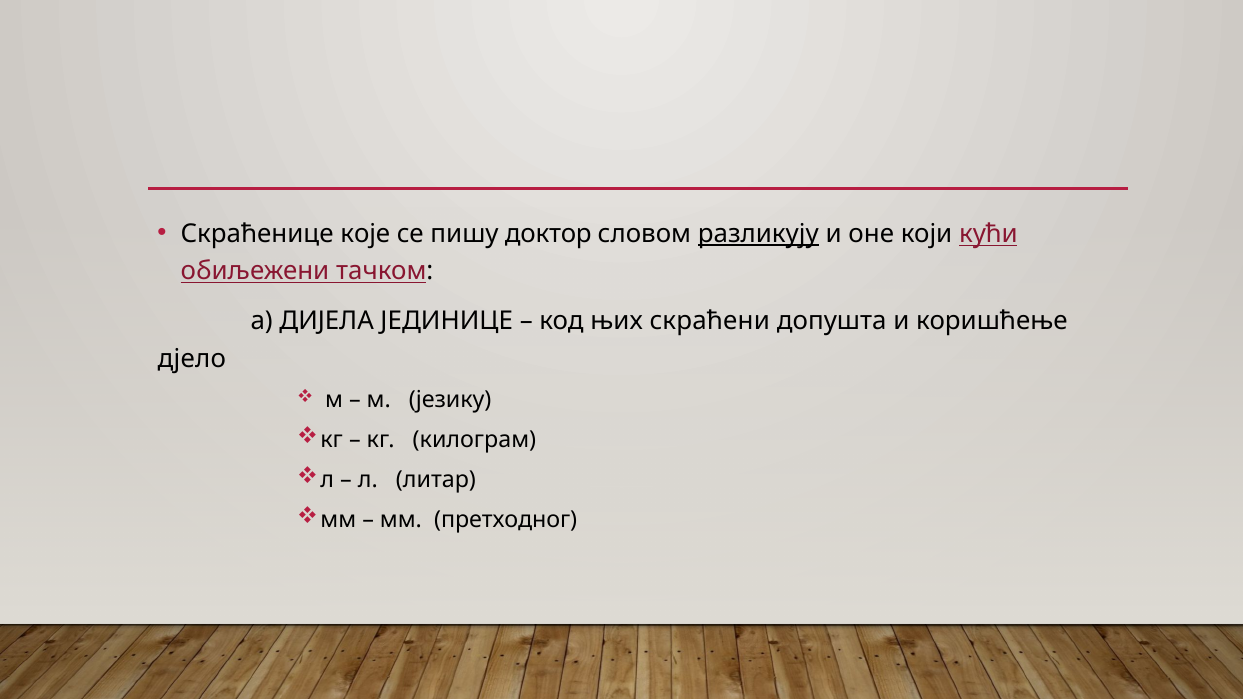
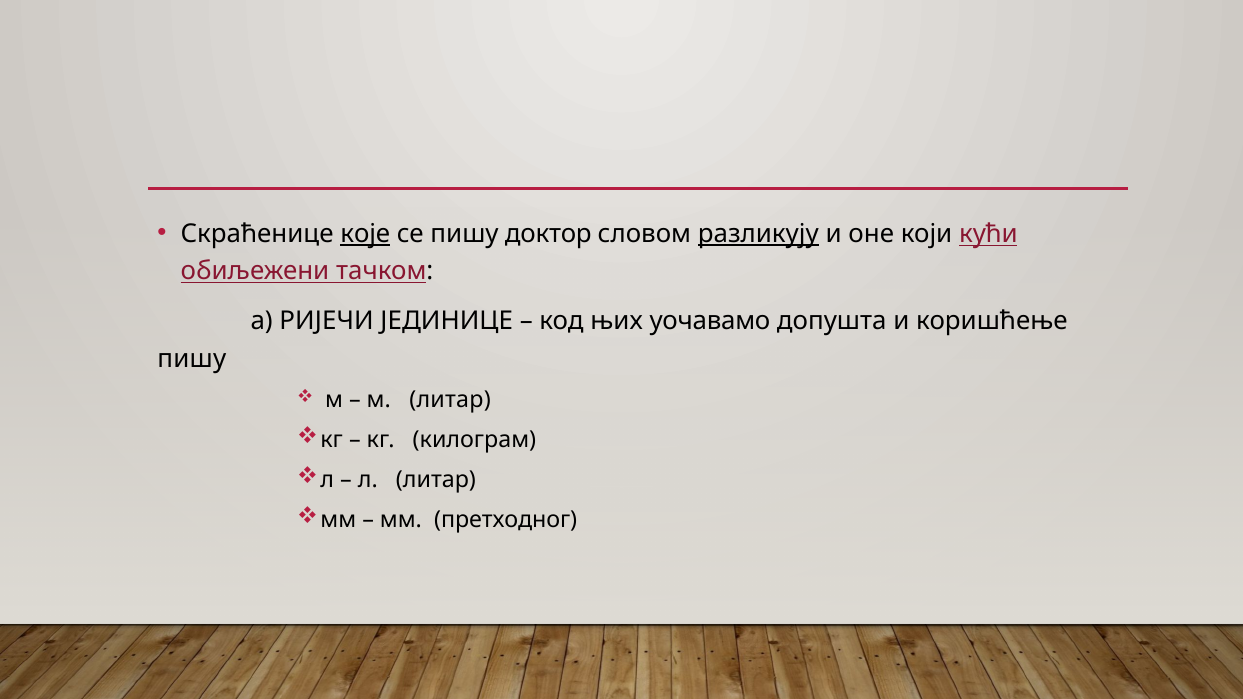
које underline: none -> present (365, 234)
ДИЈЕЛА: ДИЈЕЛА -> РИЈЕЧИ (327, 321)
скраћени: скраћени -> уочавамо (710, 321)
дјело: дјело -> пишу (192, 359)
м језику: језику -> литар (450, 400)
